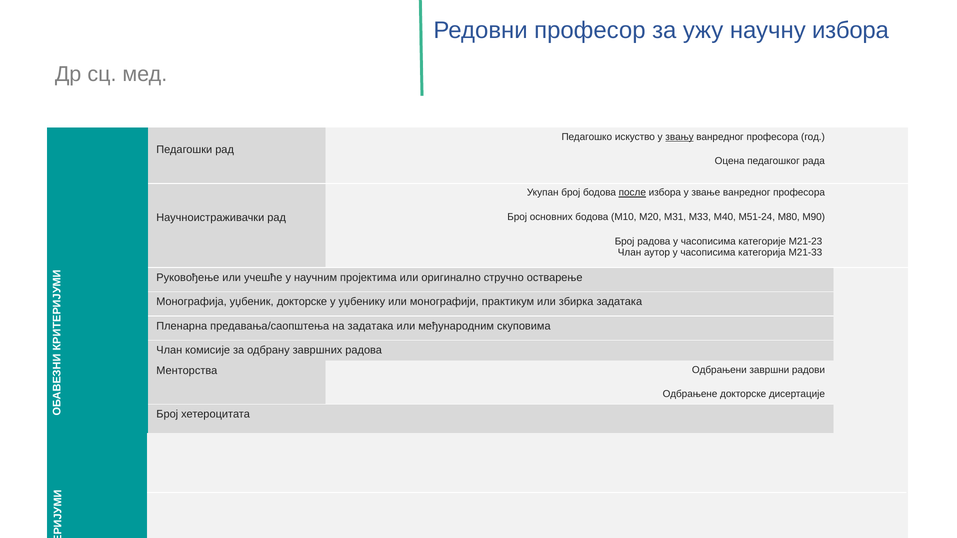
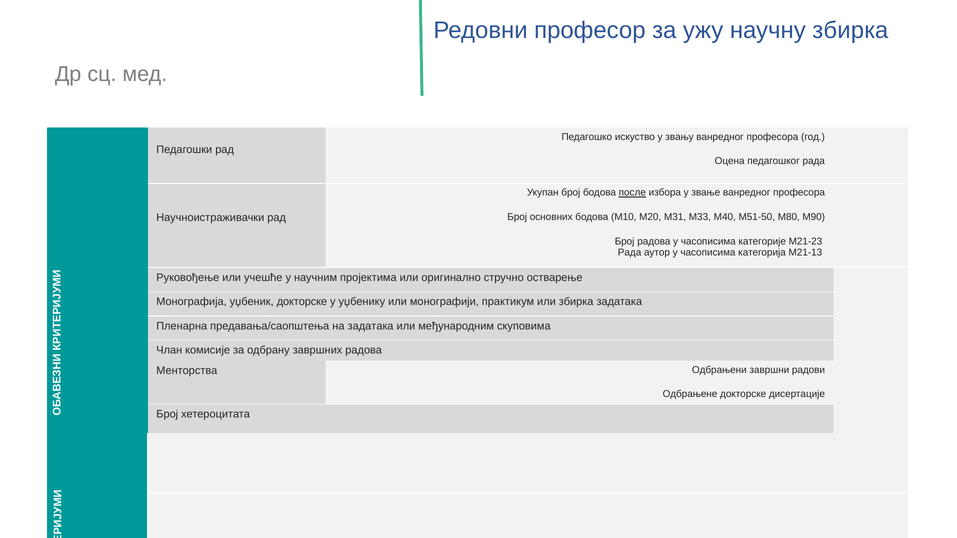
научну избора: избора -> збирка (850, 30)
звању underline: present -> none (680, 137)
M51-24: M51-24 -> M51-50 (757, 217)
Члан: Члан -> Рада (630, 252)
М21-33: М21-33 -> М21-13 (805, 252)
